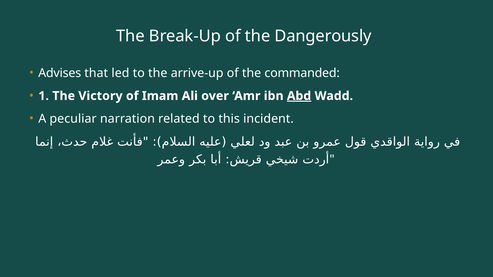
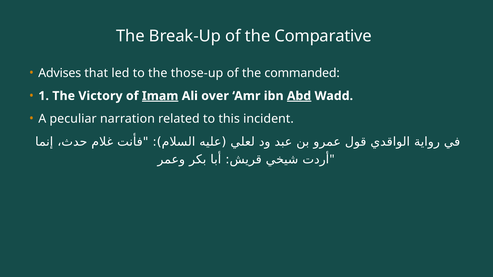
Dangerously: Dangerously -> Comparative (323, 36)
arrive-up: arrive-up -> those-up (197, 73)
Imam underline: none -> present (160, 96)
